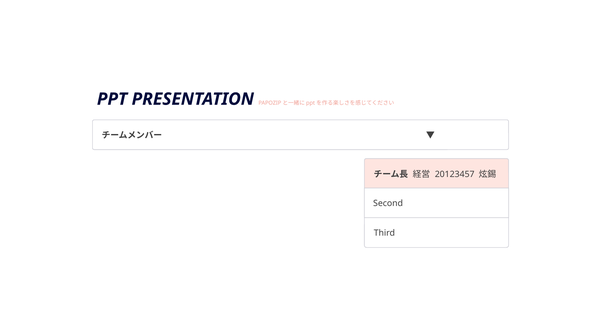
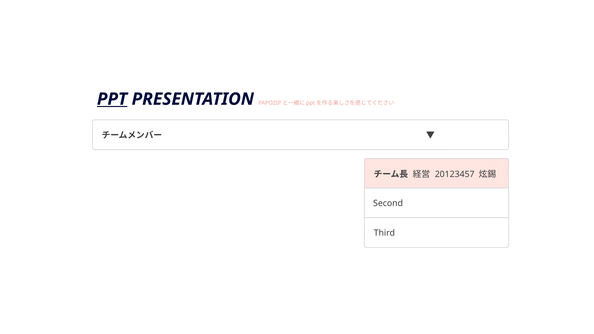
PPT underline: none -> present (112, 99)
